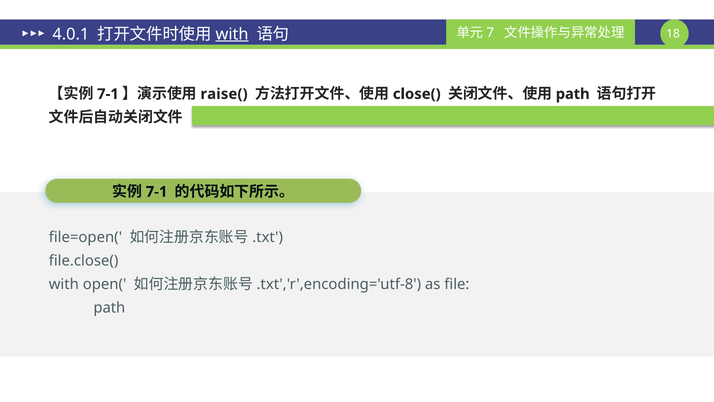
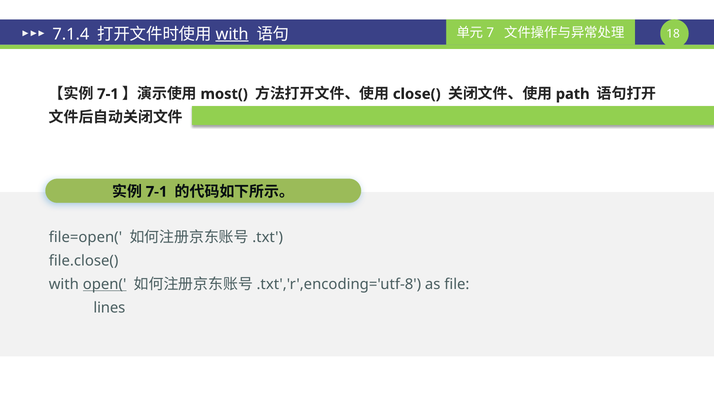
4.0.1: 4.0.1 -> 7.1.4 (71, 34)
raise(: raise( -> most( (224, 94)
open( underline: none -> present (105, 284)
path: path -> lines (109, 308)
